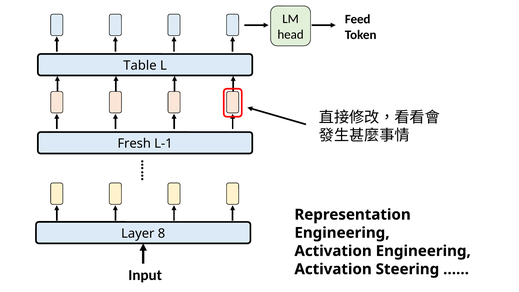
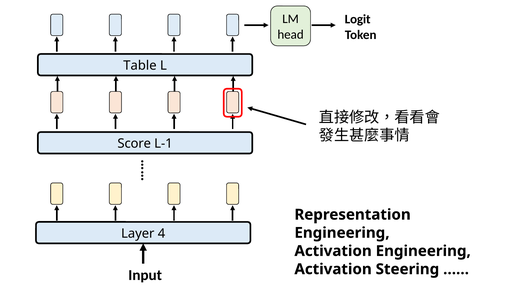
Feed: Feed -> Logit (358, 19)
Fresh: Fresh -> Score (134, 144)
8: 8 -> 4 (162, 233)
